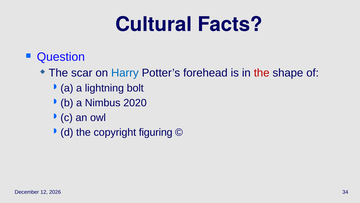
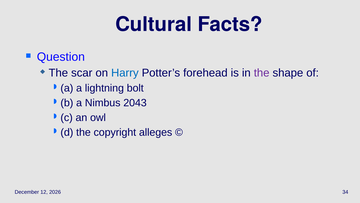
the colour: red -> purple (262, 73)
2020: 2020 -> 2043 (135, 103)
figuring: figuring -> alleges (156, 132)
